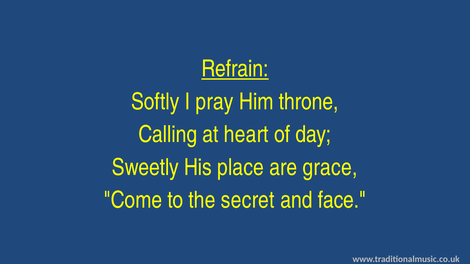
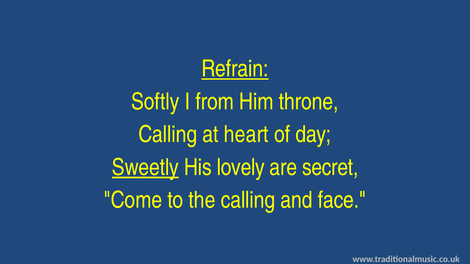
pray: pray -> from (215, 102)
Sweetly underline: none -> present (145, 168)
place: place -> lovely (241, 168)
grace: grace -> secret (330, 168)
the secret: secret -> calling (248, 201)
